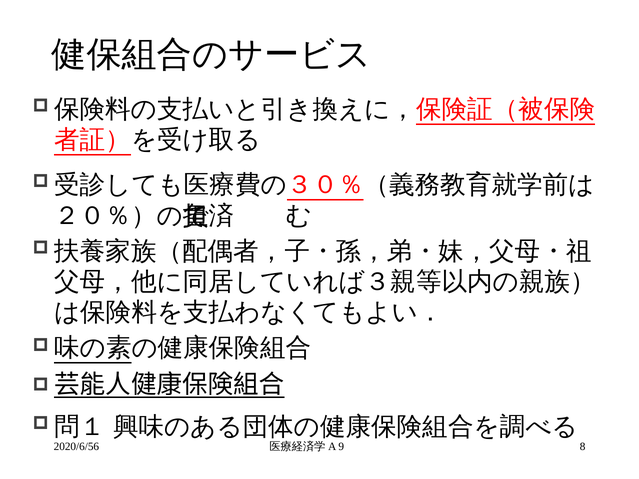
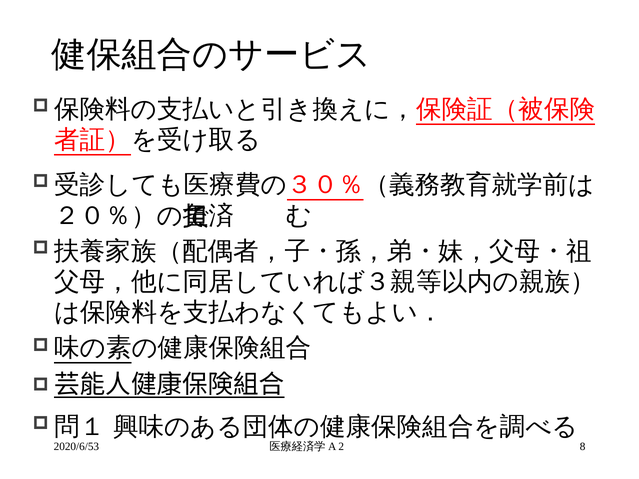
2020/6/56: 2020/6/56 -> 2020/6/53 (76, 447)
9: 9 -> 2 (341, 447)
